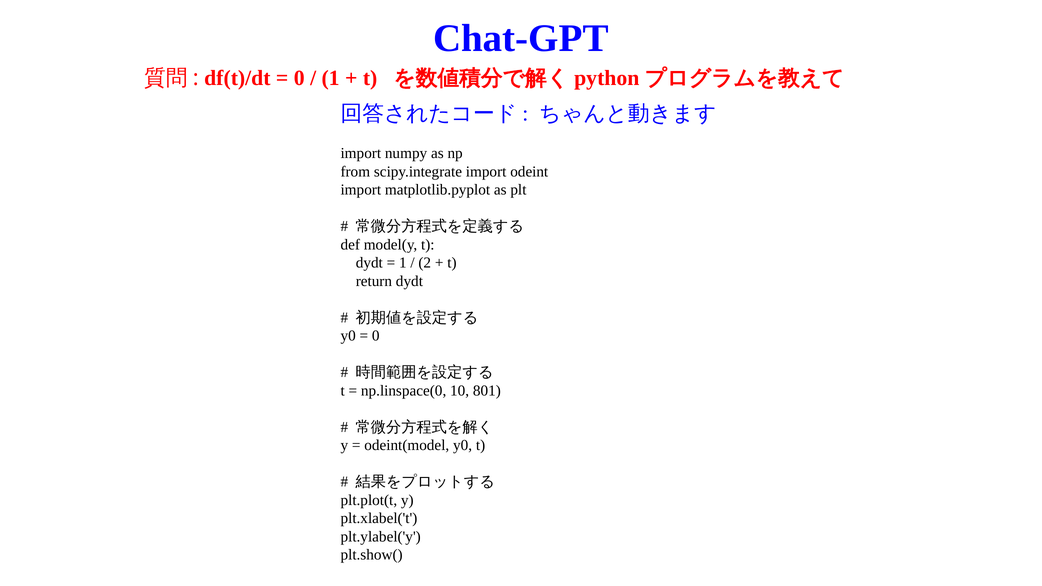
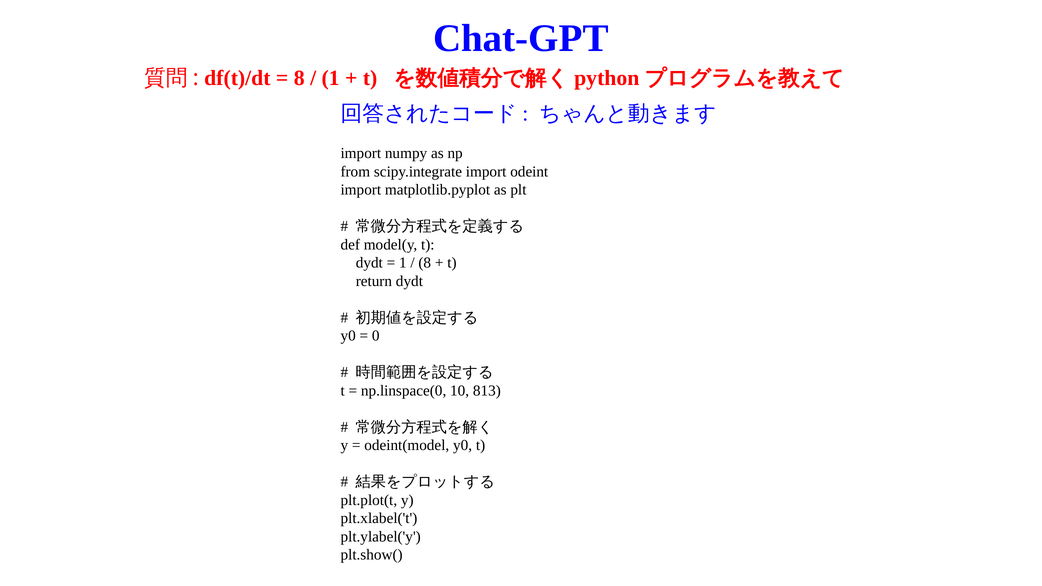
0: 0 -> 8 (299, 78)
2: 2 -> 8 (425, 263)
801: 801 -> 813 (487, 391)
